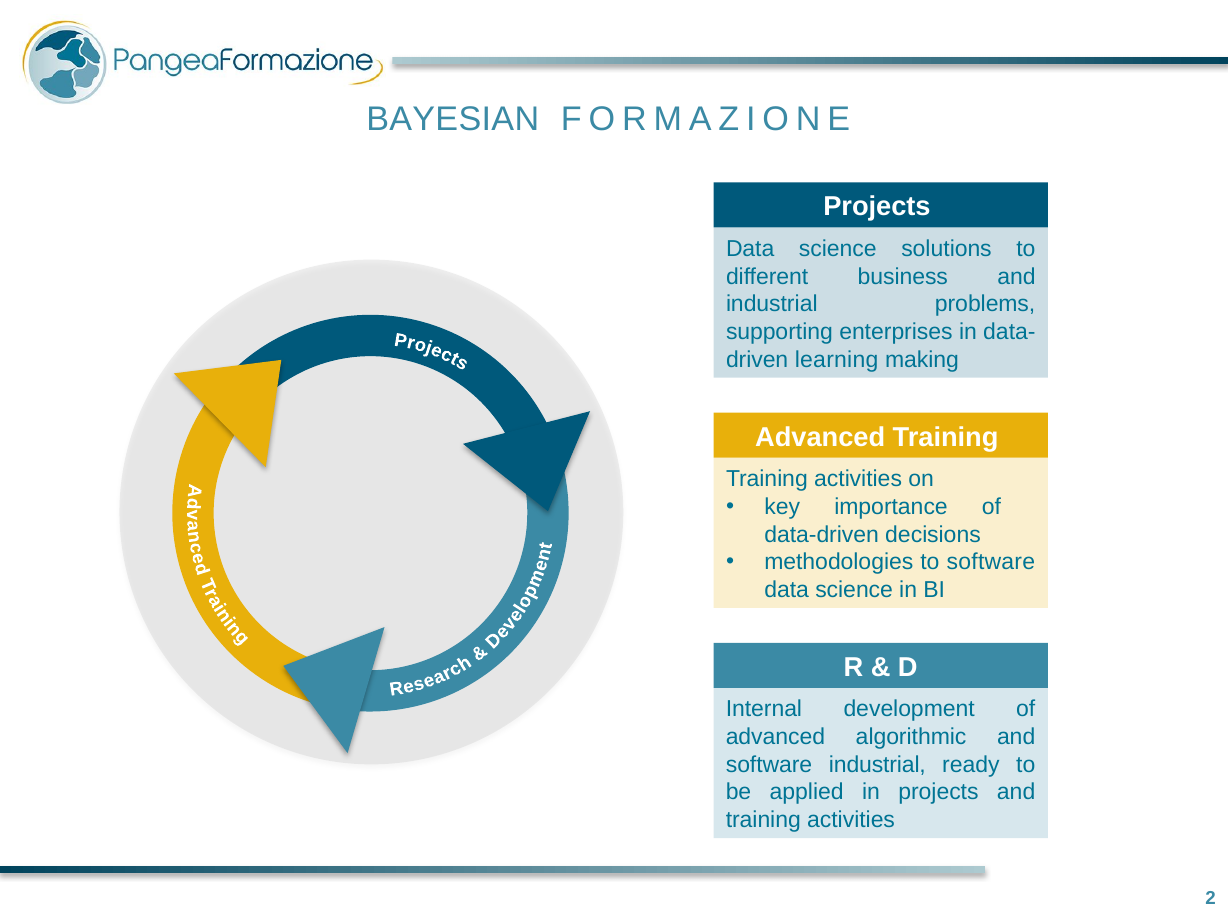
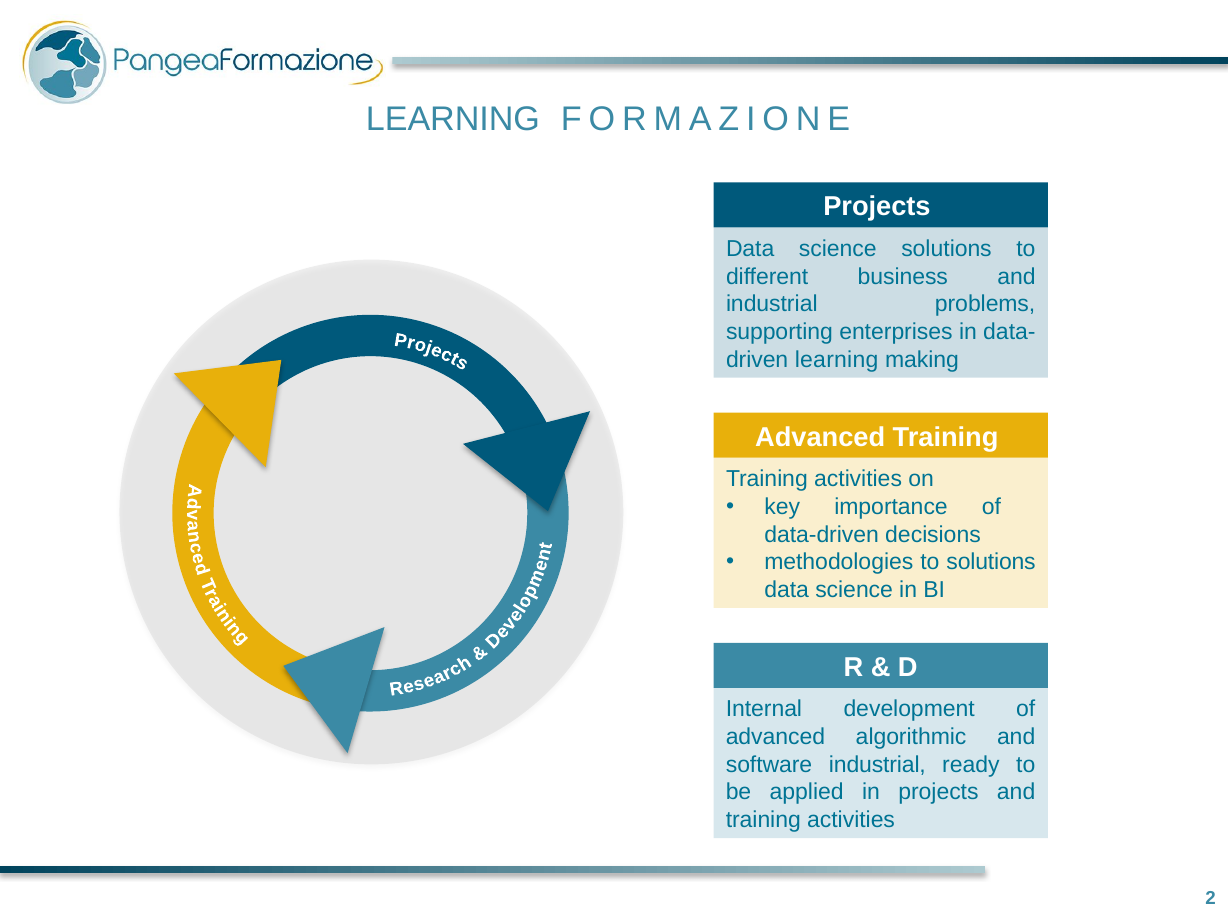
BAYESIAN: BAYESIAN -> LEARNING (453, 119)
to software: software -> solutions (991, 562)
